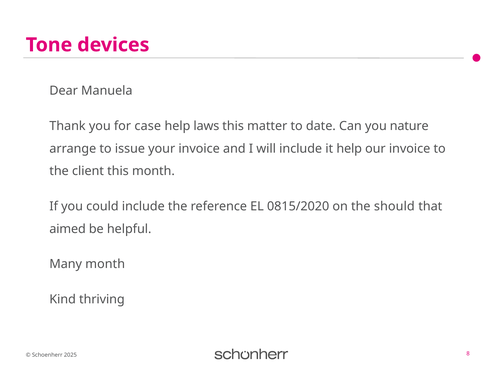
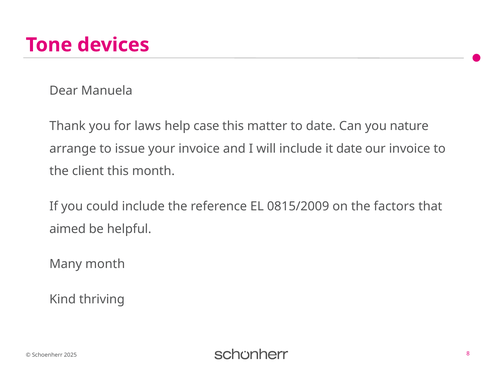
case: case -> laws (148, 126)
laws: laws -> case (206, 126)
it help: help -> date (349, 149)
0815/2020: 0815/2020 -> 0815/2009 (298, 206)
should: should -> factors (394, 206)
